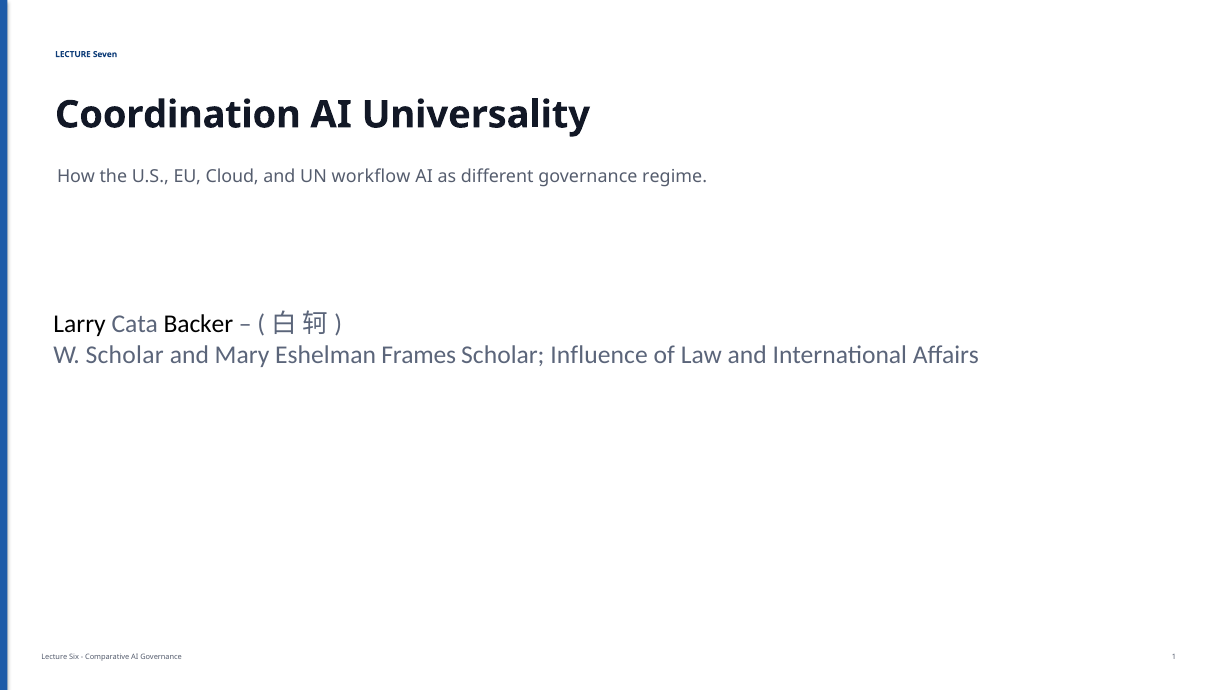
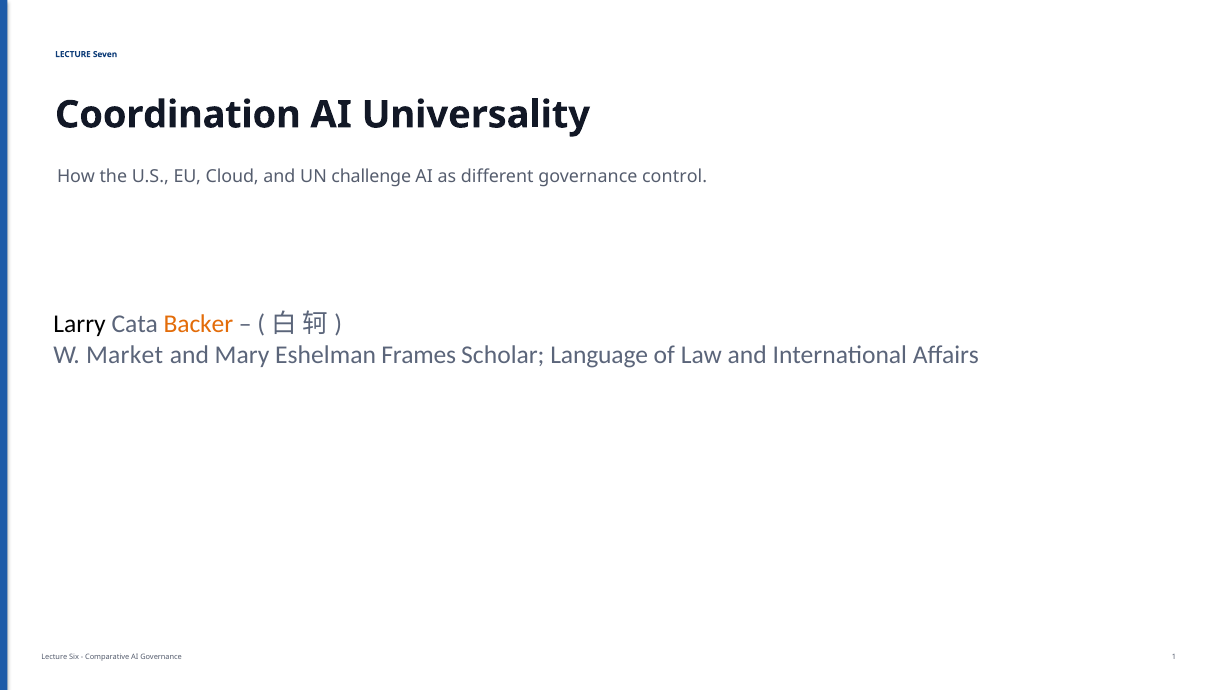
workflow: workflow -> challenge (371, 177)
regime: regime -> control (675, 177)
Backer colour: black -> orange (198, 324)
W Scholar: Scholar -> Market (125, 355)
Influence: Influence -> Language (599, 355)
